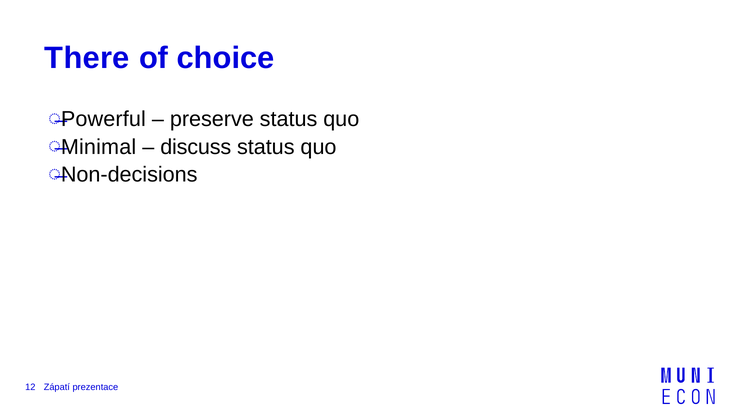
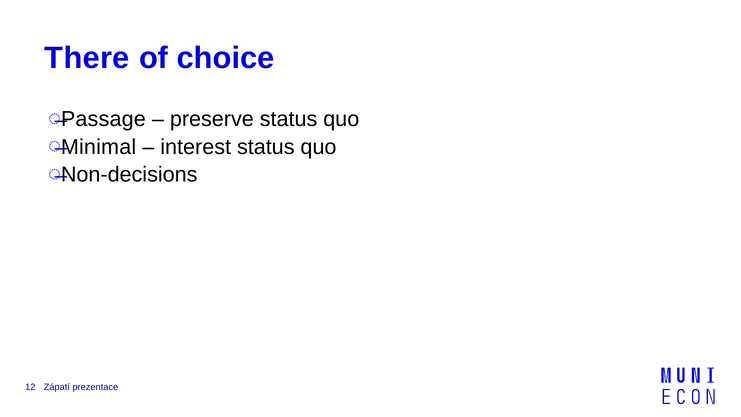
Powerful: Powerful -> Passage (103, 119)
discuss: discuss -> interest (196, 147)
